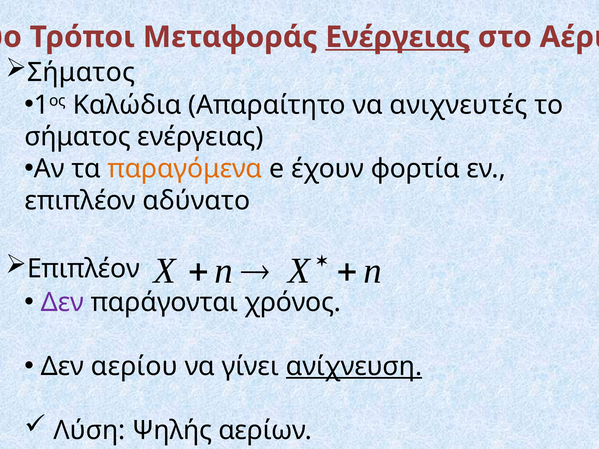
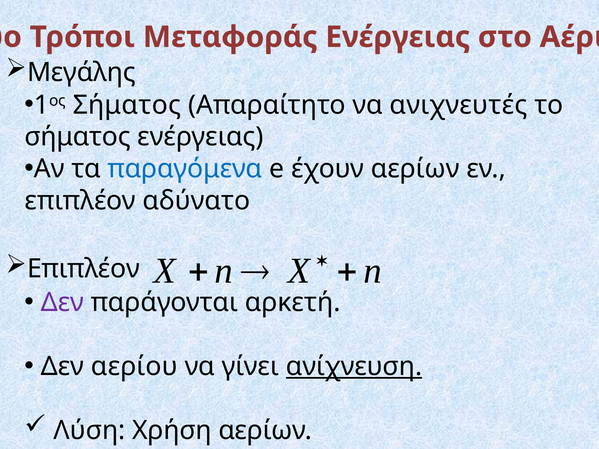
Ενέργειας underline: present -> none (398, 37)
Σήματος: Σήματος -> Μεγάλης (81, 72)
1ος Καλώδια: Καλώδια -> Σήματος (127, 105)
παραγόμενα colour: orange -> blue (185, 169)
έχουν φορτία: φορτία -> αερίων (415, 169)
χρόνος: χρόνος -> αρκετή (293, 303)
Ψηλής: Ψηλής -> Χρήση (172, 431)
